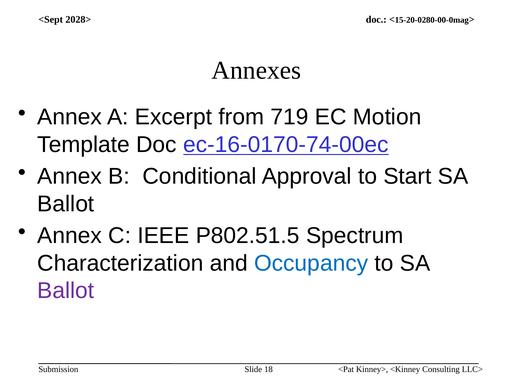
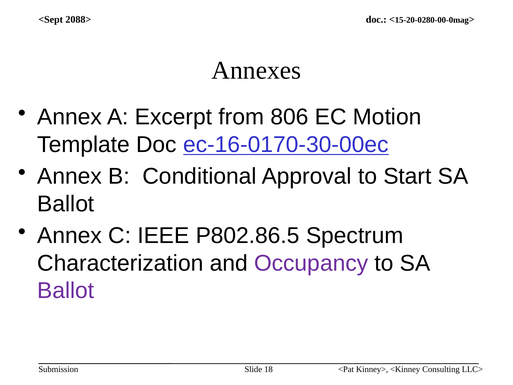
2028>: 2028> -> 2088> (78, 20)
719: 719 -> 806 (290, 117)
ec-16-0170-74-00ec: ec-16-0170-74-00ec -> ec-16-0170-30-00ec (286, 144)
P802.51.5: P802.51.5 -> P802.86.5 (248, 236)
Occupancy colour: blue -> purple (311, 263)
